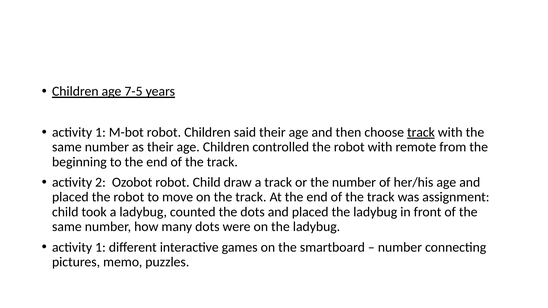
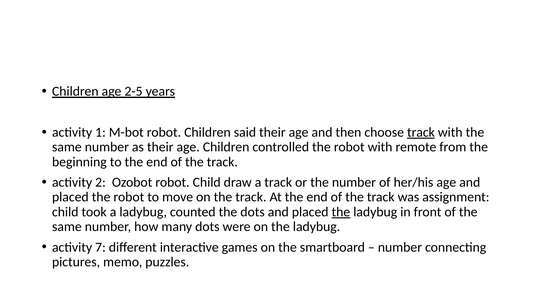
7-5: 7-5 -> 2-5 (133, 91)
the underline: none -> present (341, 212)
1: 1 -> 7 (100, 247)
